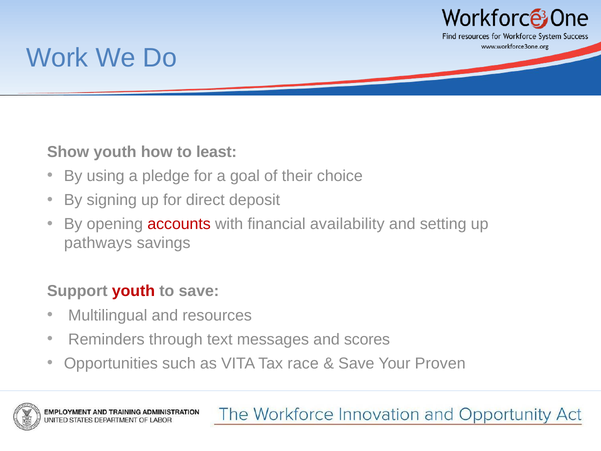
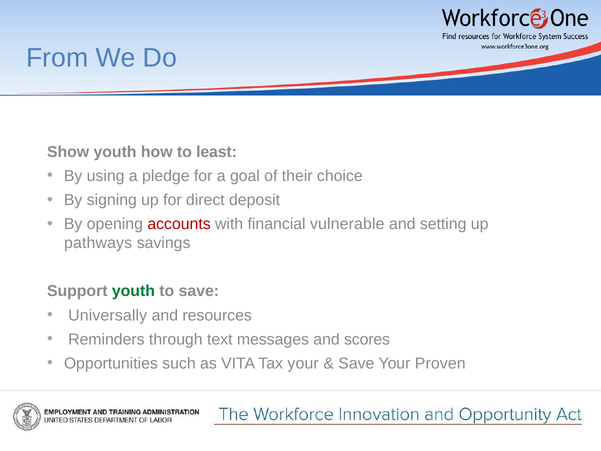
Work: Work -> From (57, 58)
availability: availability -> vulnerable (347, 224)
youth colour: red -> green (133, 291)
Multilingual: Multilingual -> Universally (108, 315)
Tax race: race -> your (303, 363)
